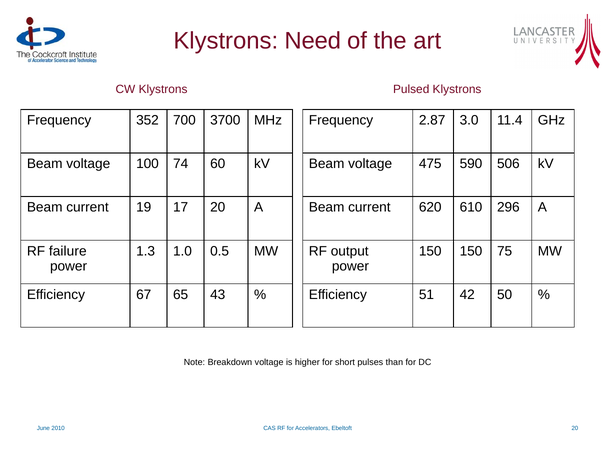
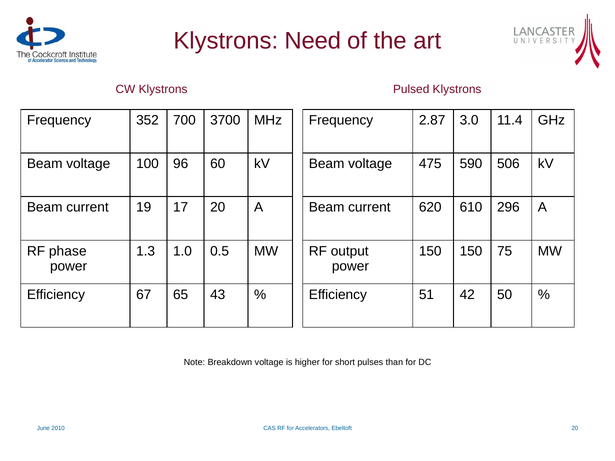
74: 74 -> 96 (181, 164)
failure: failure -> phase (68, 251)
